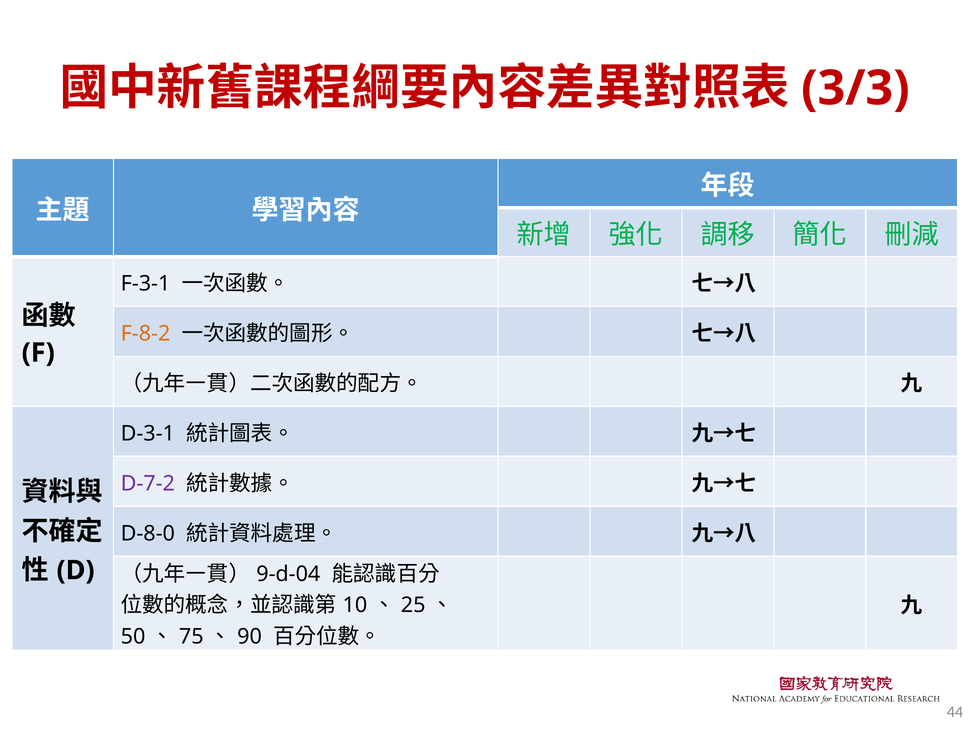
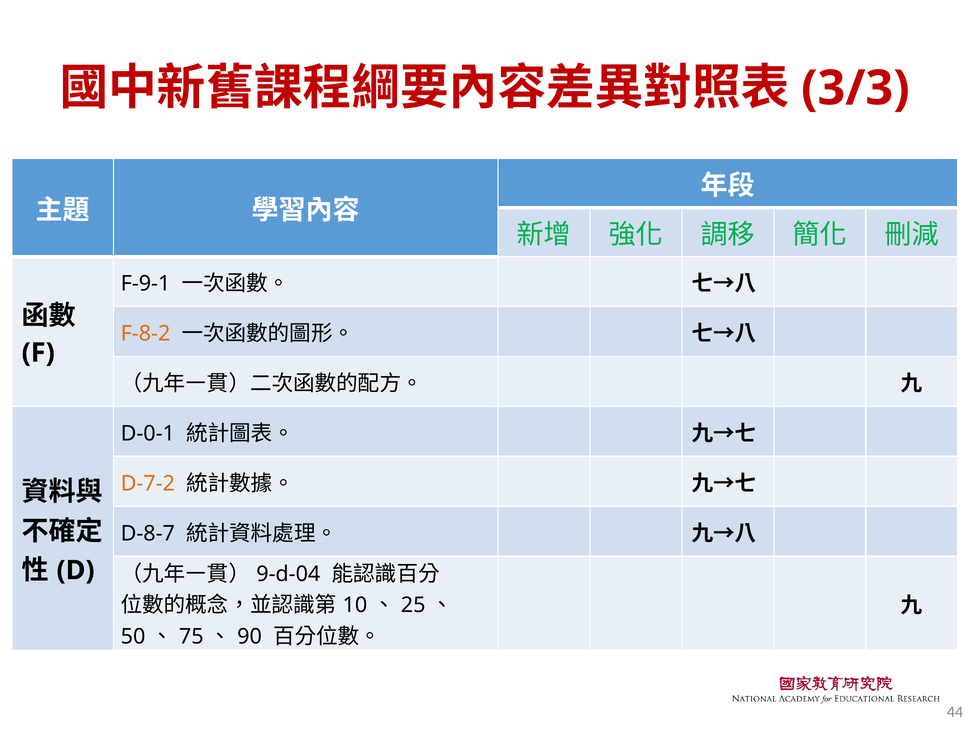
F-3-1: F-3-1 -> F-9-1 (146, 284)
D-3-1: D-3-1 -> D-0-1 (148, 433)
D-7-2 colour: purple -> orange (148, 483)
D-8-0: D-8-0 -> D-8-7 (148, 533)
